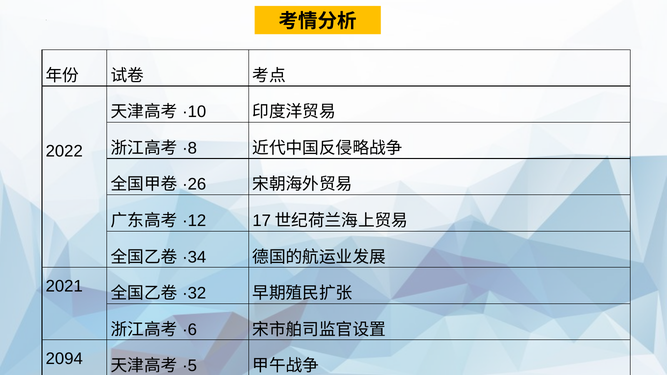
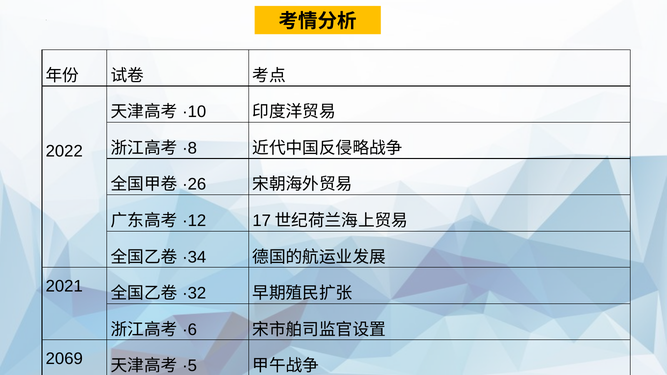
2094: 2094 -> 2069 (64, 359)
